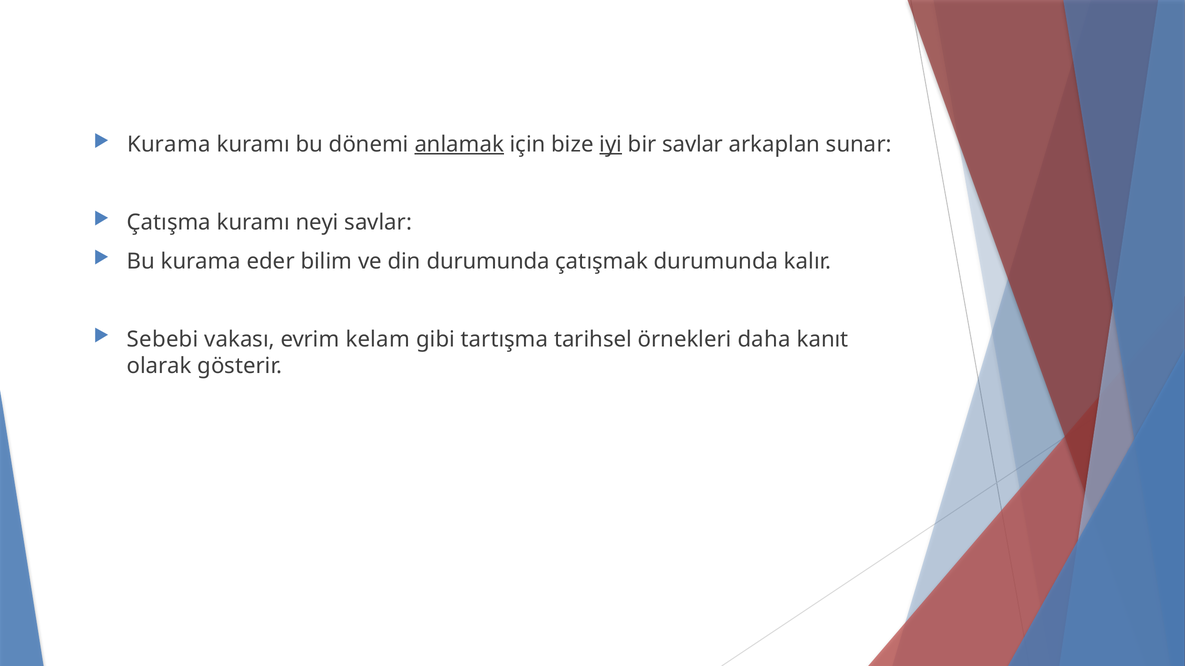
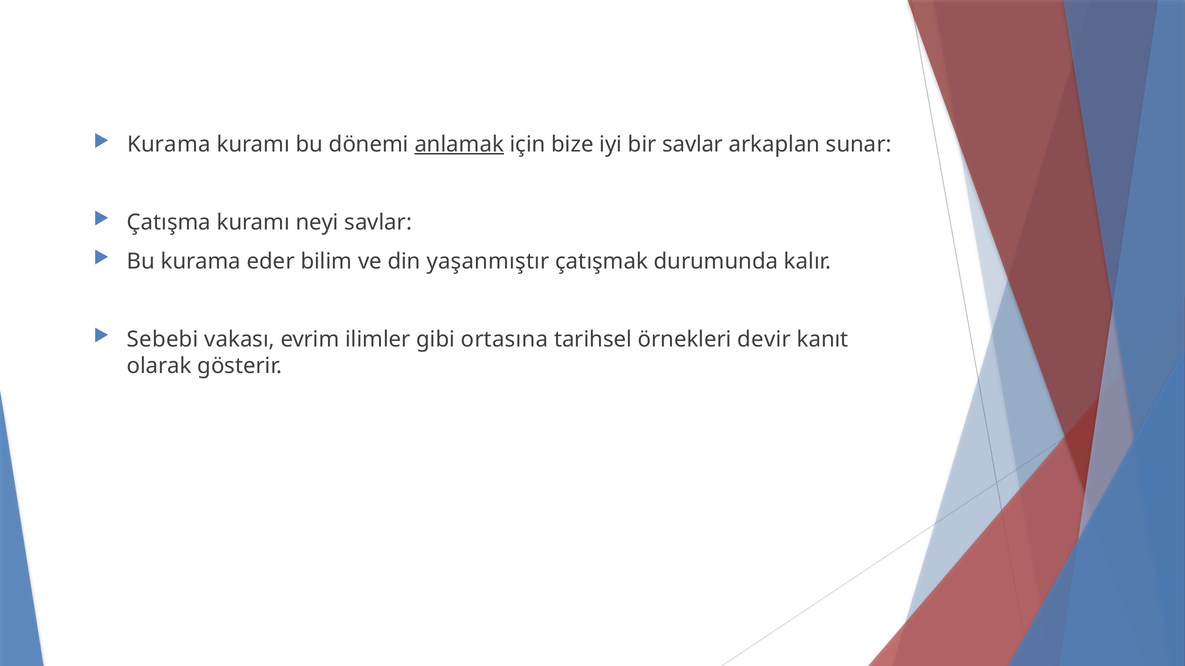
iyi underline: present -> none (611, 144)
din durumunda: durumunda -> yaşanmıştır (488, 262)
kelam: kelam -> ilimler (378, 340)
tartışma: tartışma -> ortasına (504, 340)
daha: daha -> devir (764, 340)
